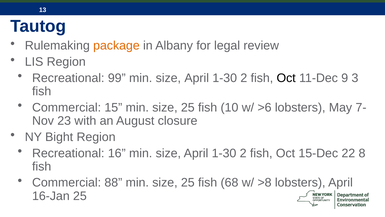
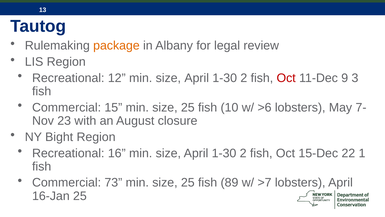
99: 99 -> 12 (117, 78)
Oct colour: black -> red (286, 78)
8: 8 -> 1 (362, 153)
88: 88 -> 73 (113, 182)
68: 68 -> 89 (229, 182)
>8: >8 -> >7 (265, 182)
